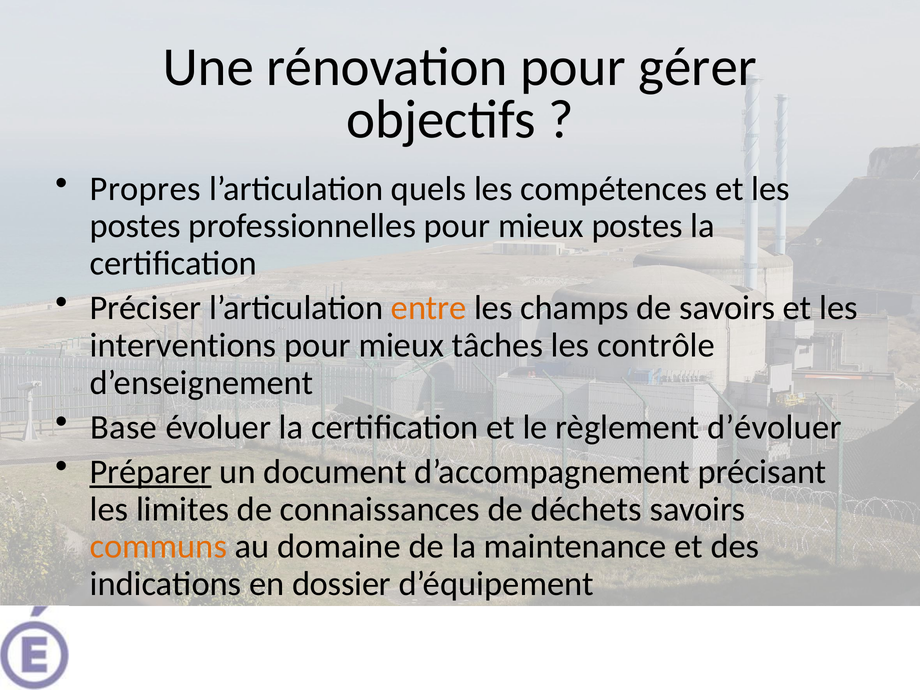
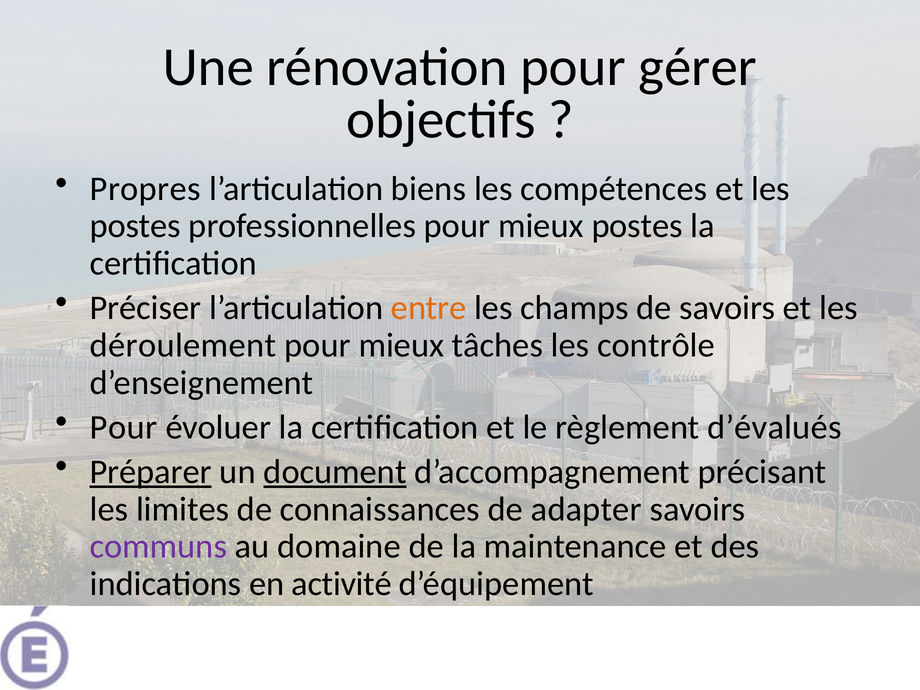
quels: quels -> biens (429, 189)
interventions: interventions -> déroulement (183, 345)
Base: Base -> Pour (124, 427)
d’évoluer: d’évoluer -> d’évalués (774, 427)
document underline: none -> present (335, 472)
déchets: déchets -> adapter (586, 509)
communs colour: orange -> purple (158, 547)
dossier: dossier -> activité (342, 584)
